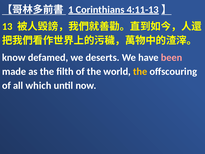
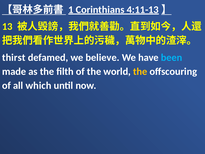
know: know -> thirst (14, 57)
deserts: deserts -> believe (103, 57)
been colour: pink -> light blue (172, 57)
